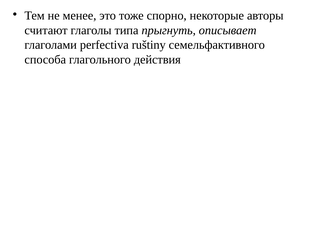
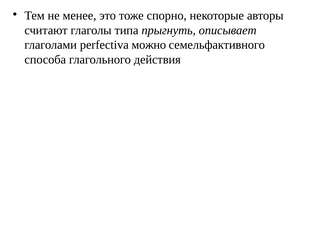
ruštiny: ruštiny -> можно (149, 45)
